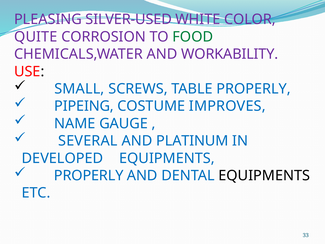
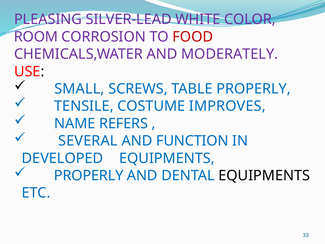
SILVER-USED: SILVER-USED -> SILVER-LEAD (129, 19)
QUITE: QUITE -> ROOM (36, 37)
FOOD colour: green -> red (193, 37)
WORKABILITY: WORKABILITY -> MODERATELY (230, 54)
PIPEING: PIPEING -> TENSILE (84, 106)
GAUGE: GAUGE -> REFERS (124, 123)
PLATINUM: PLATINUM -> FUNCTION (192, 141)
